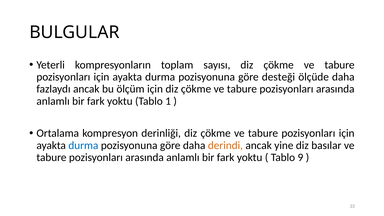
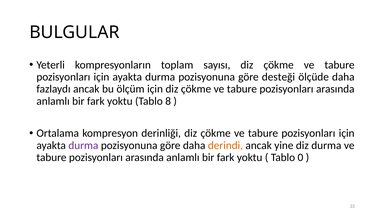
1: 1 -> 8 (168, 101)
durma colour: blue -> purple (83, 145)
diz basılar: basılar -> durma (326, 145)
9: 9 -> 0 (300, 157)
